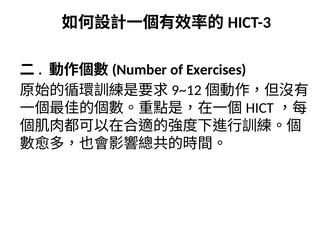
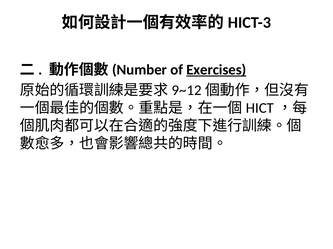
Exercises underline: none -> present (216, 70)
